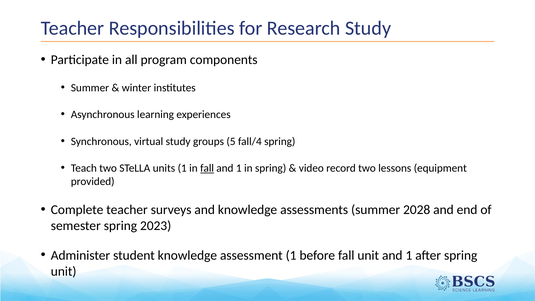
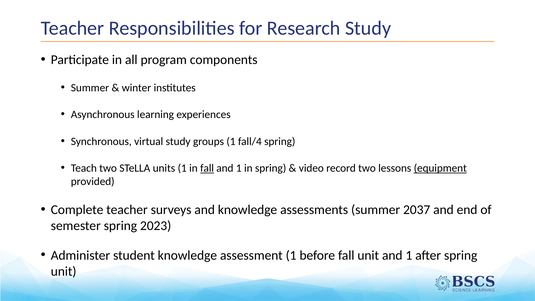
groups 5: 5 -> 1 (231, 141)
equipment underline: none -> present (440, 168)
2028: 2028 -> 2037 (417, 210)
